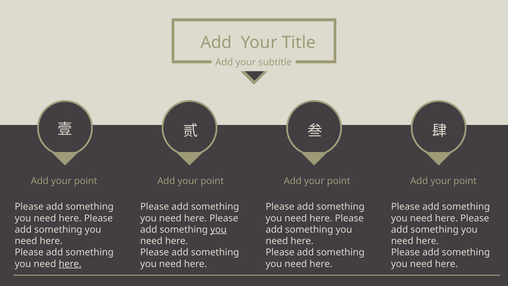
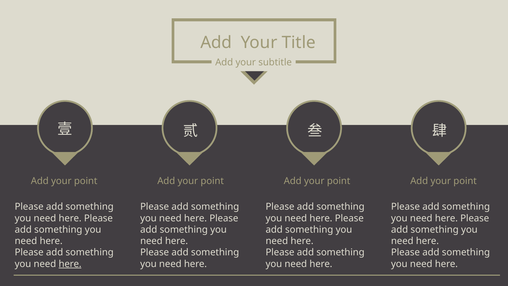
you underline: present -> none (219, 229)
